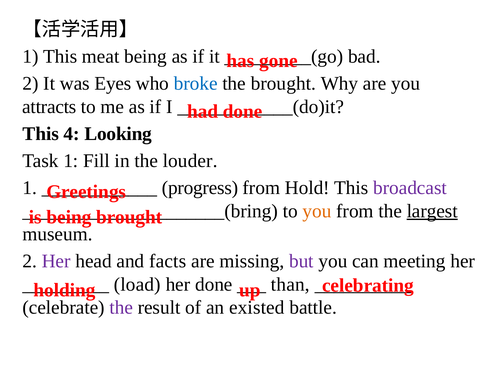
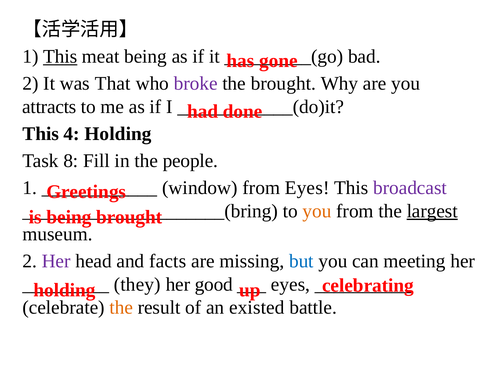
This underline: none -> present (60, 57)
Eyes: Eyes -> That (113, 84)
broke colour: blue -> purple (196, 84)
4 Looking: Looking -> Holding (118, 134)
Task 1: 1 -> 8 (71, 161)
louder: louder -> people (190, 161)
progress: progress -> window (200, 188)
from Hold: Hold -> Eyes (307, 188)
but colour: purple -> blue (301, 261)
load: load -> they (137, 284)
her done: done -> good (214, 284)
than: than -> eyes (290, 284)
the colour: purple -> orange (121, 308)
